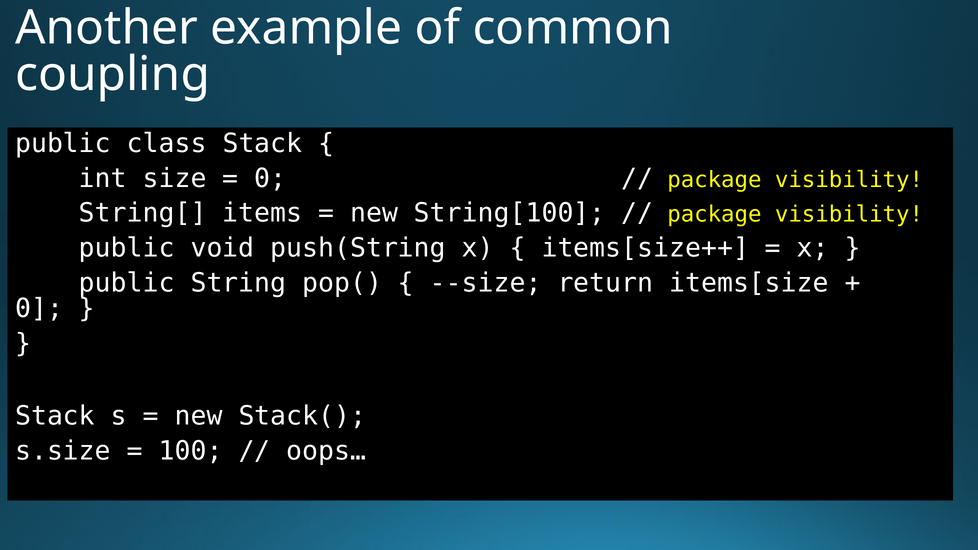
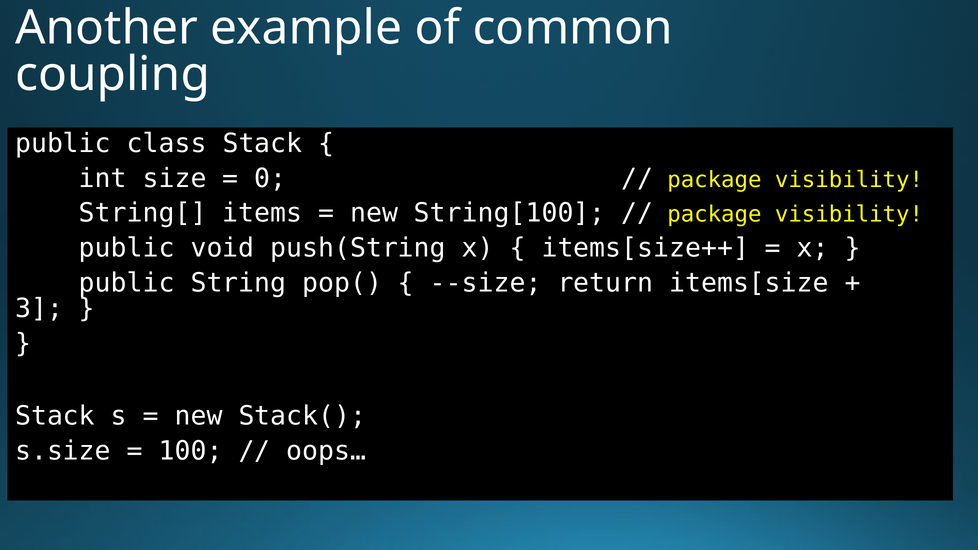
0: 0 -> 3 (39, 309)
